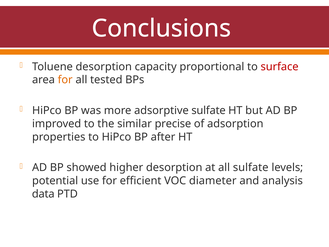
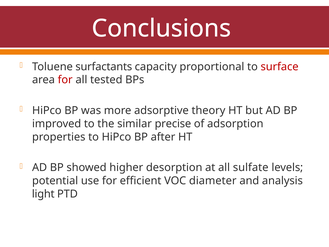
Toluene desorption: desorption -> surfactants (104, 67)
for colour: orange -> red (65, 80)
adsorptive sulfate: sulfate -> theory (208, 110)
data: data -> light (43, 194)
